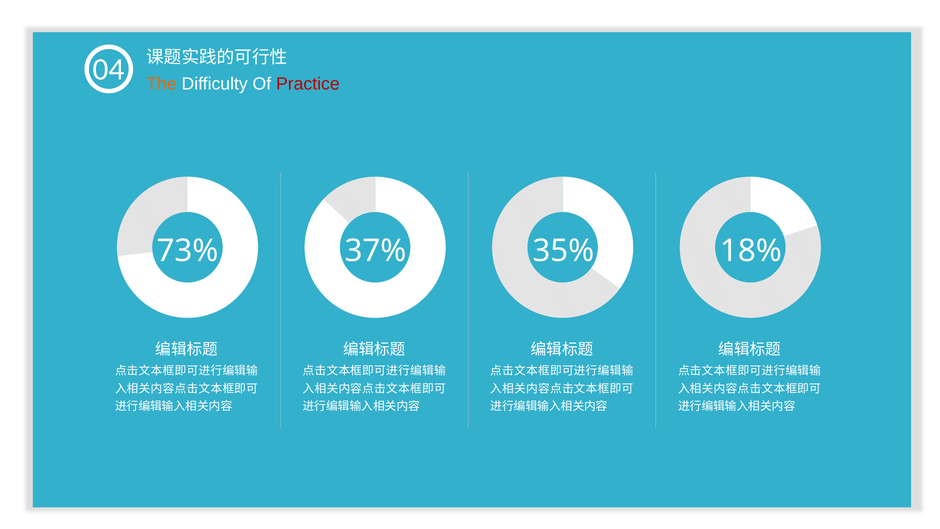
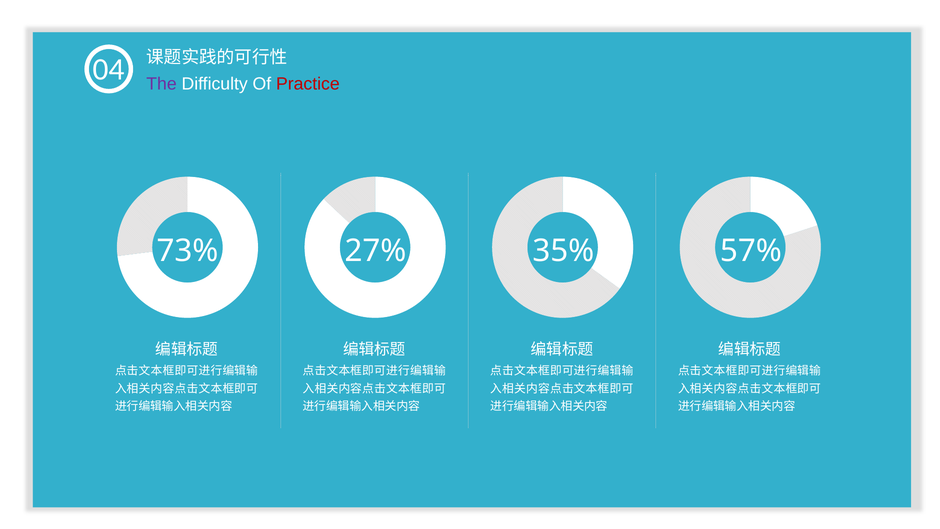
The colour: orange -> purple (162, 84)
37%: 37% -> 27% (375, 251)
18%: 18% -> 57% (751, 251)
